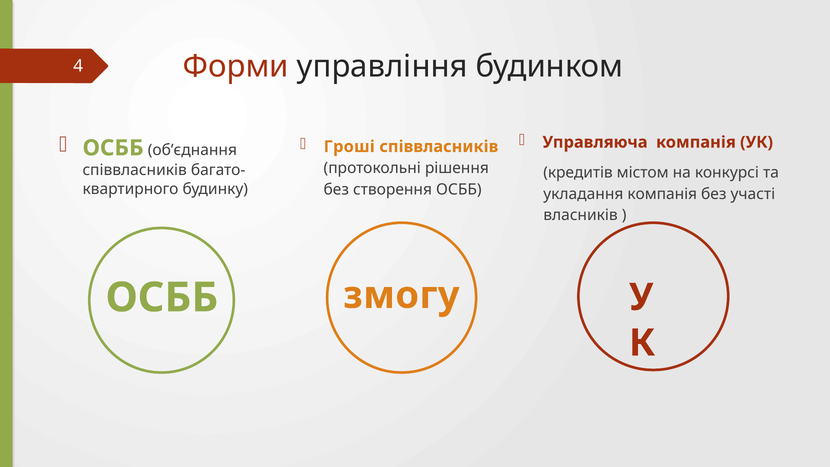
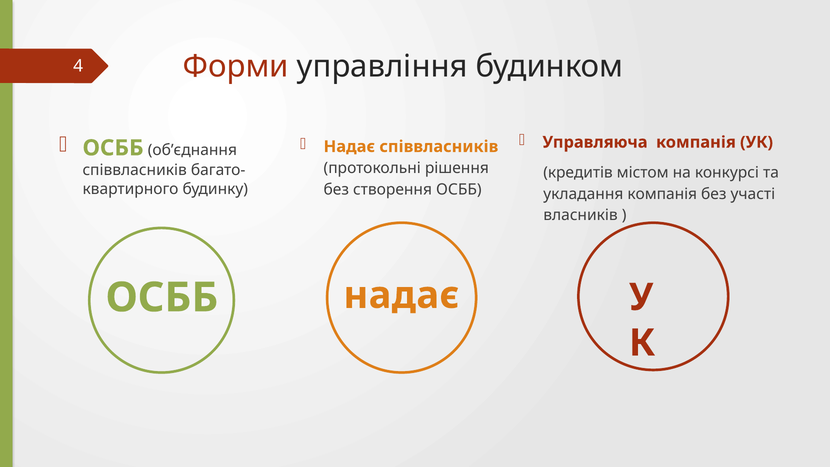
Гроші: Гроші -> Надає (349, 147)
ОСББ змогу: змогу -> надає (401, 295)
